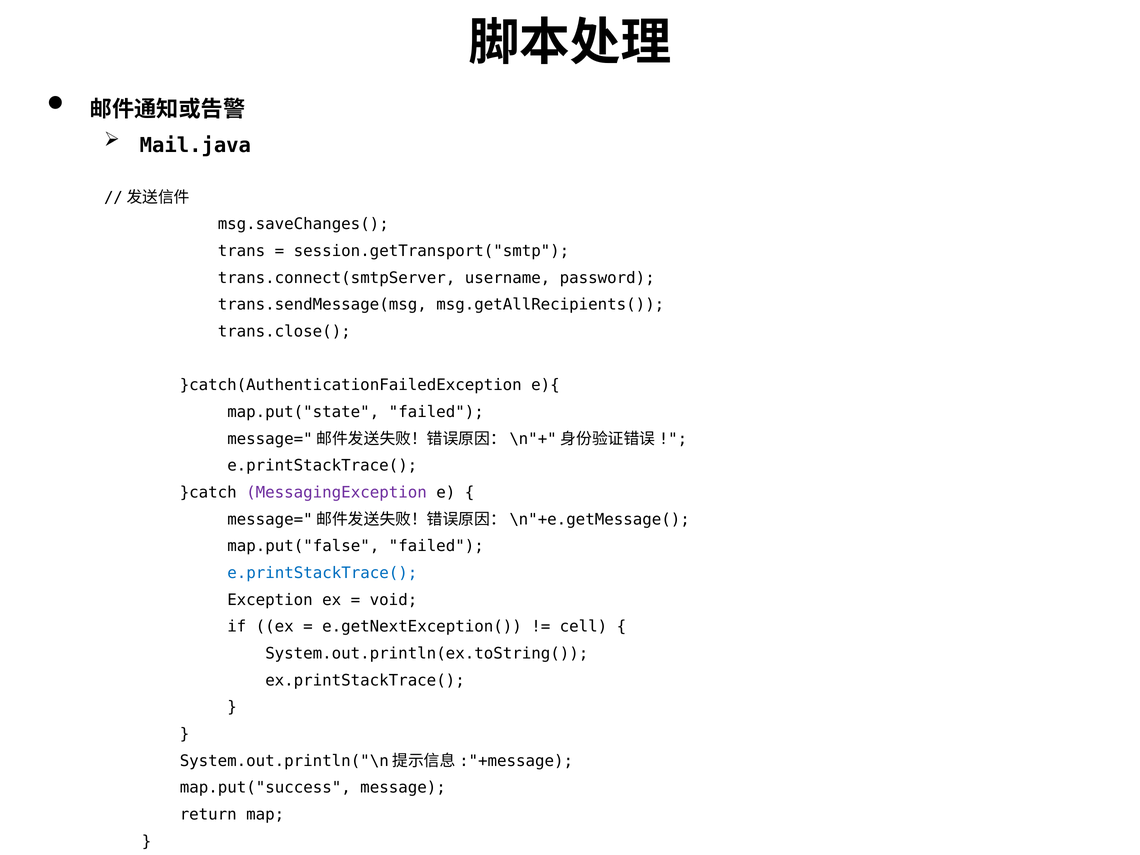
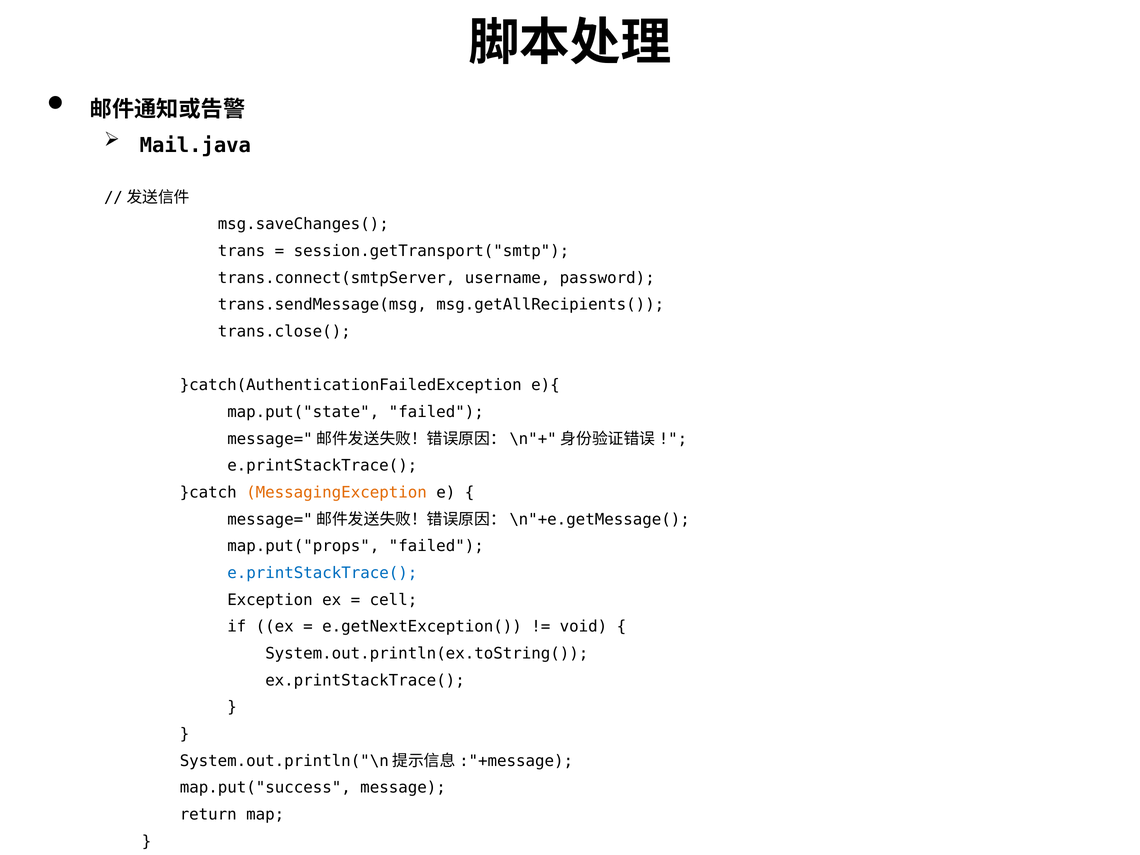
MessagingException colour: purple -> orange (337, 493)
map.put("false: map.put("false -> map.put("props (303, 546)
void: void -> cell (394, 600)
cell: cell -> void (583, 627)
